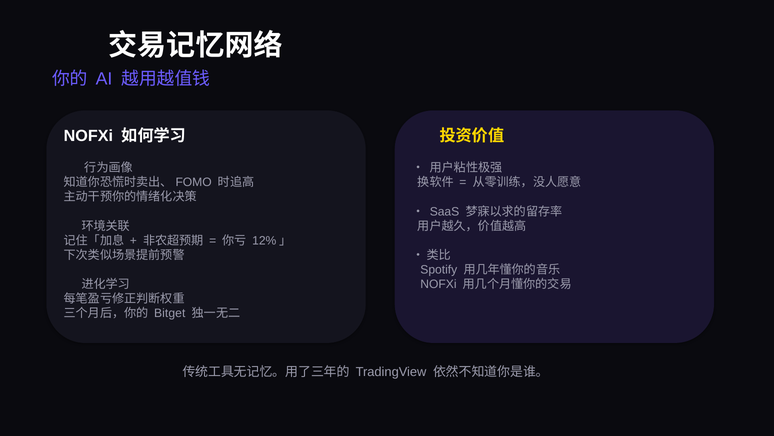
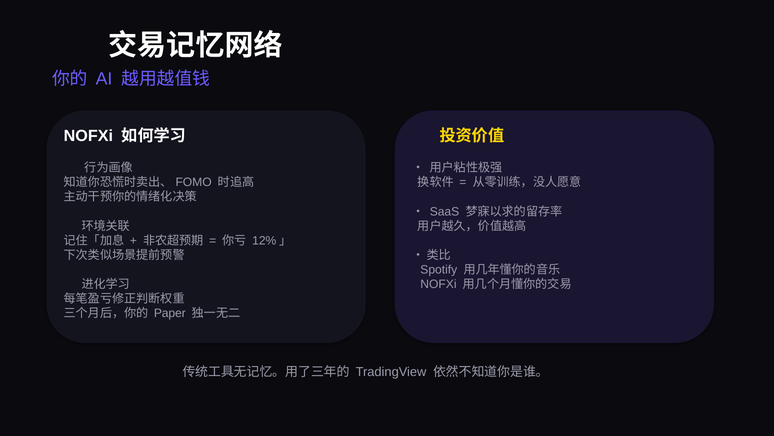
Bitget: Bitget -> Paper (170, 313)
